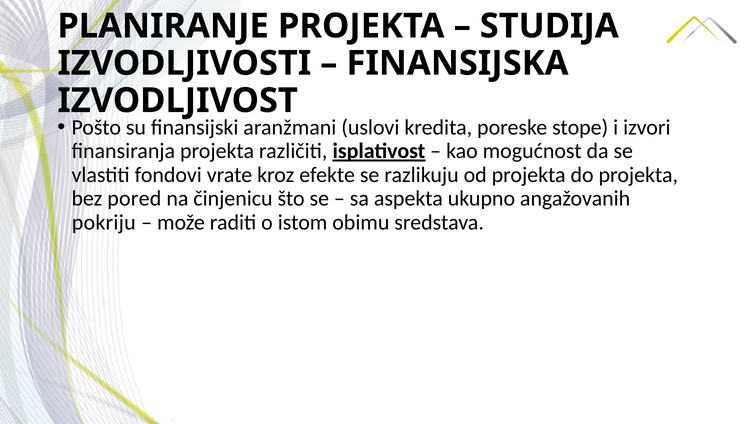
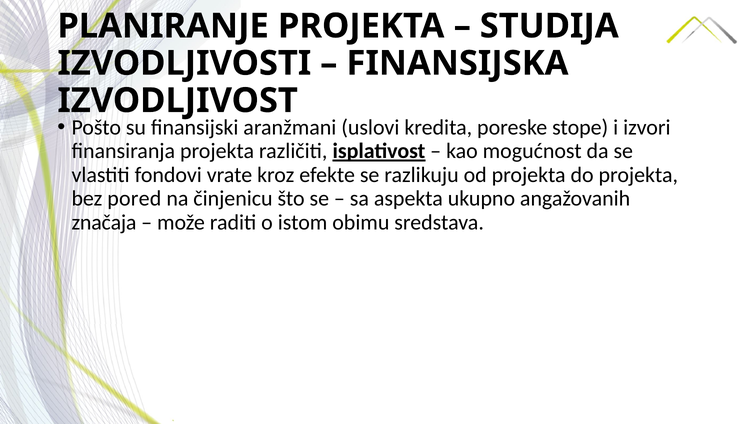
pokriju: pokriju -> značaja (104, 222)
